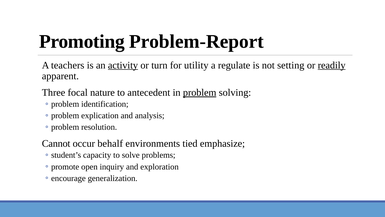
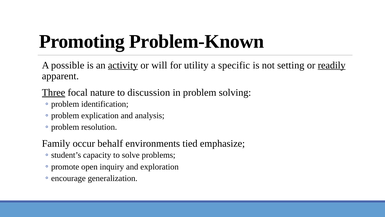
Problem-Report: Problem-Report -> Problem-Known (197, 41)
teachers: teachers -> possible (68, 65)
turn: turn -> will (159, 65)
regulate: regulate -> specific (234, 65)
Three underline: none -> present (54, 92)
antecedent: antecedent -> discussion (149, 92)
problem underline: present -> none (200, 92)
Cannot: Cannot -> Family (56, 143)
